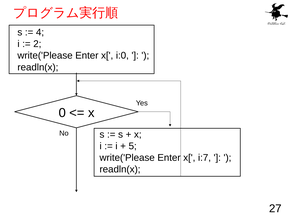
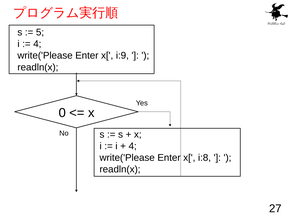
4: 4 -> 5 (40, 32)
2: 2 -> 4 (37, 44)
i:0: i:0 -> i:9 (122, 56)
5: 5 -> 4 (133, 146)
i:7: i:7 -> i:8 (204, 158)
